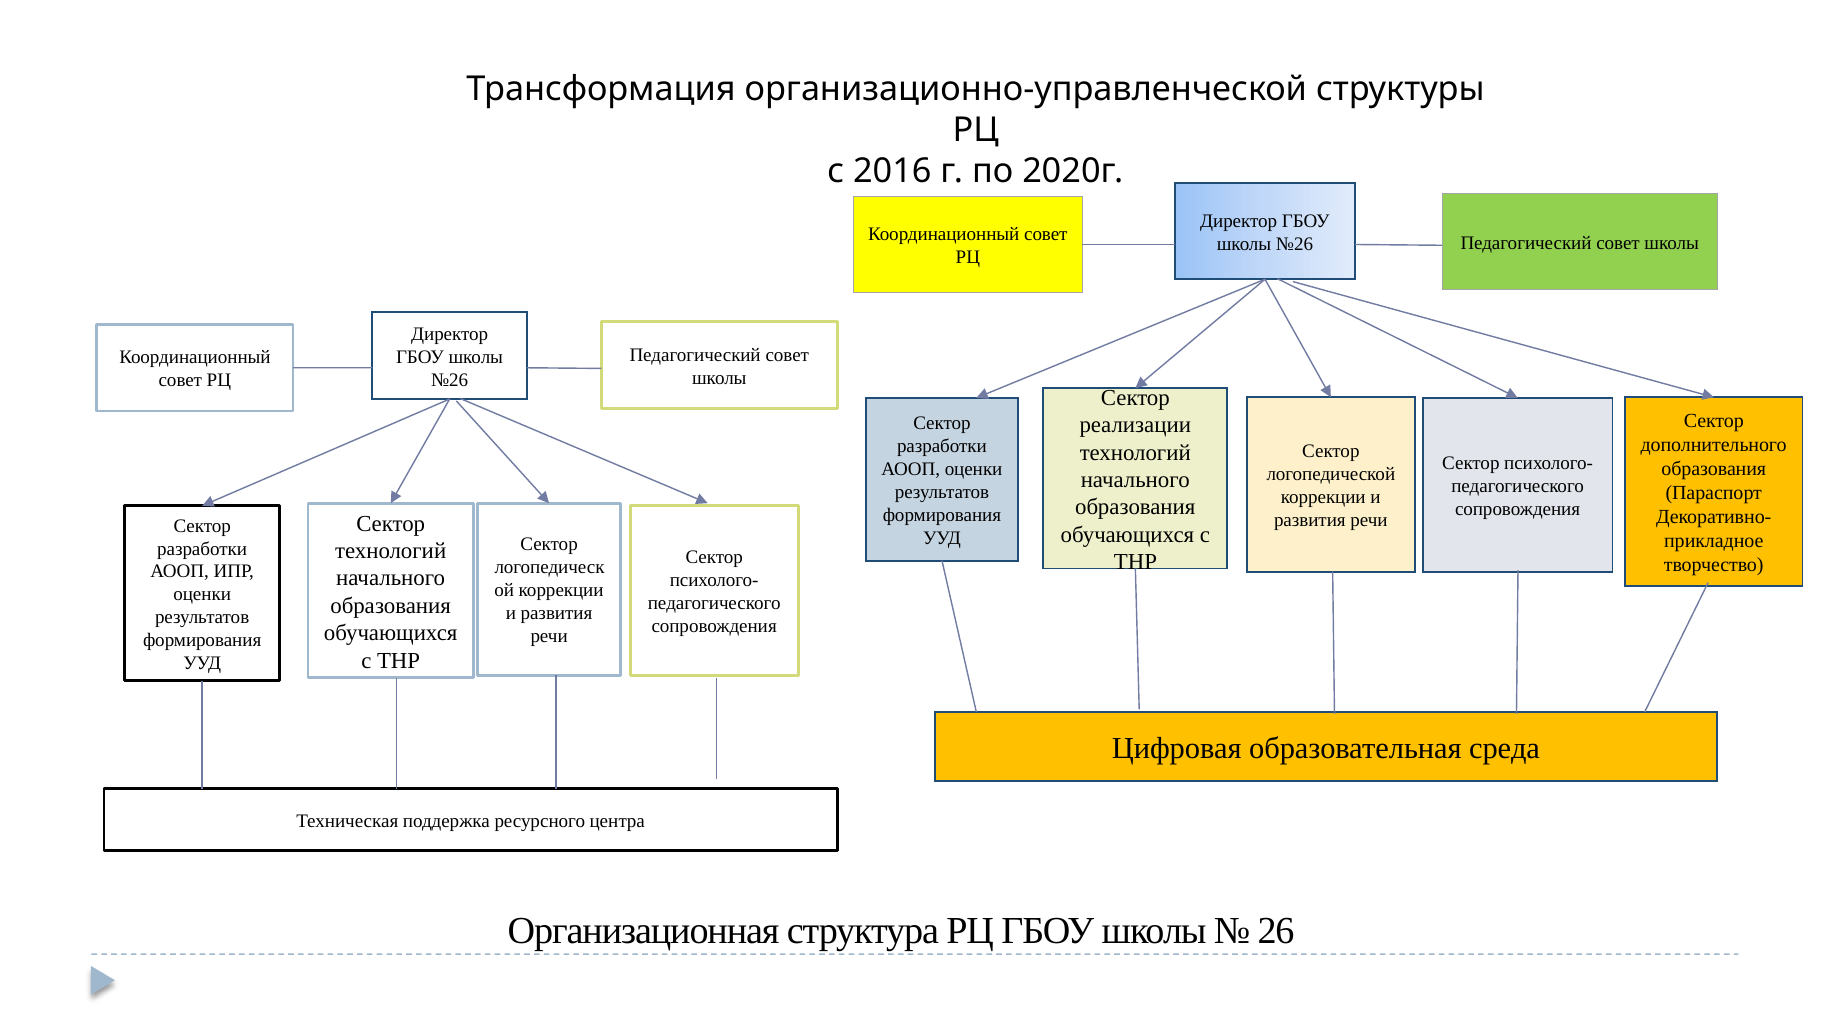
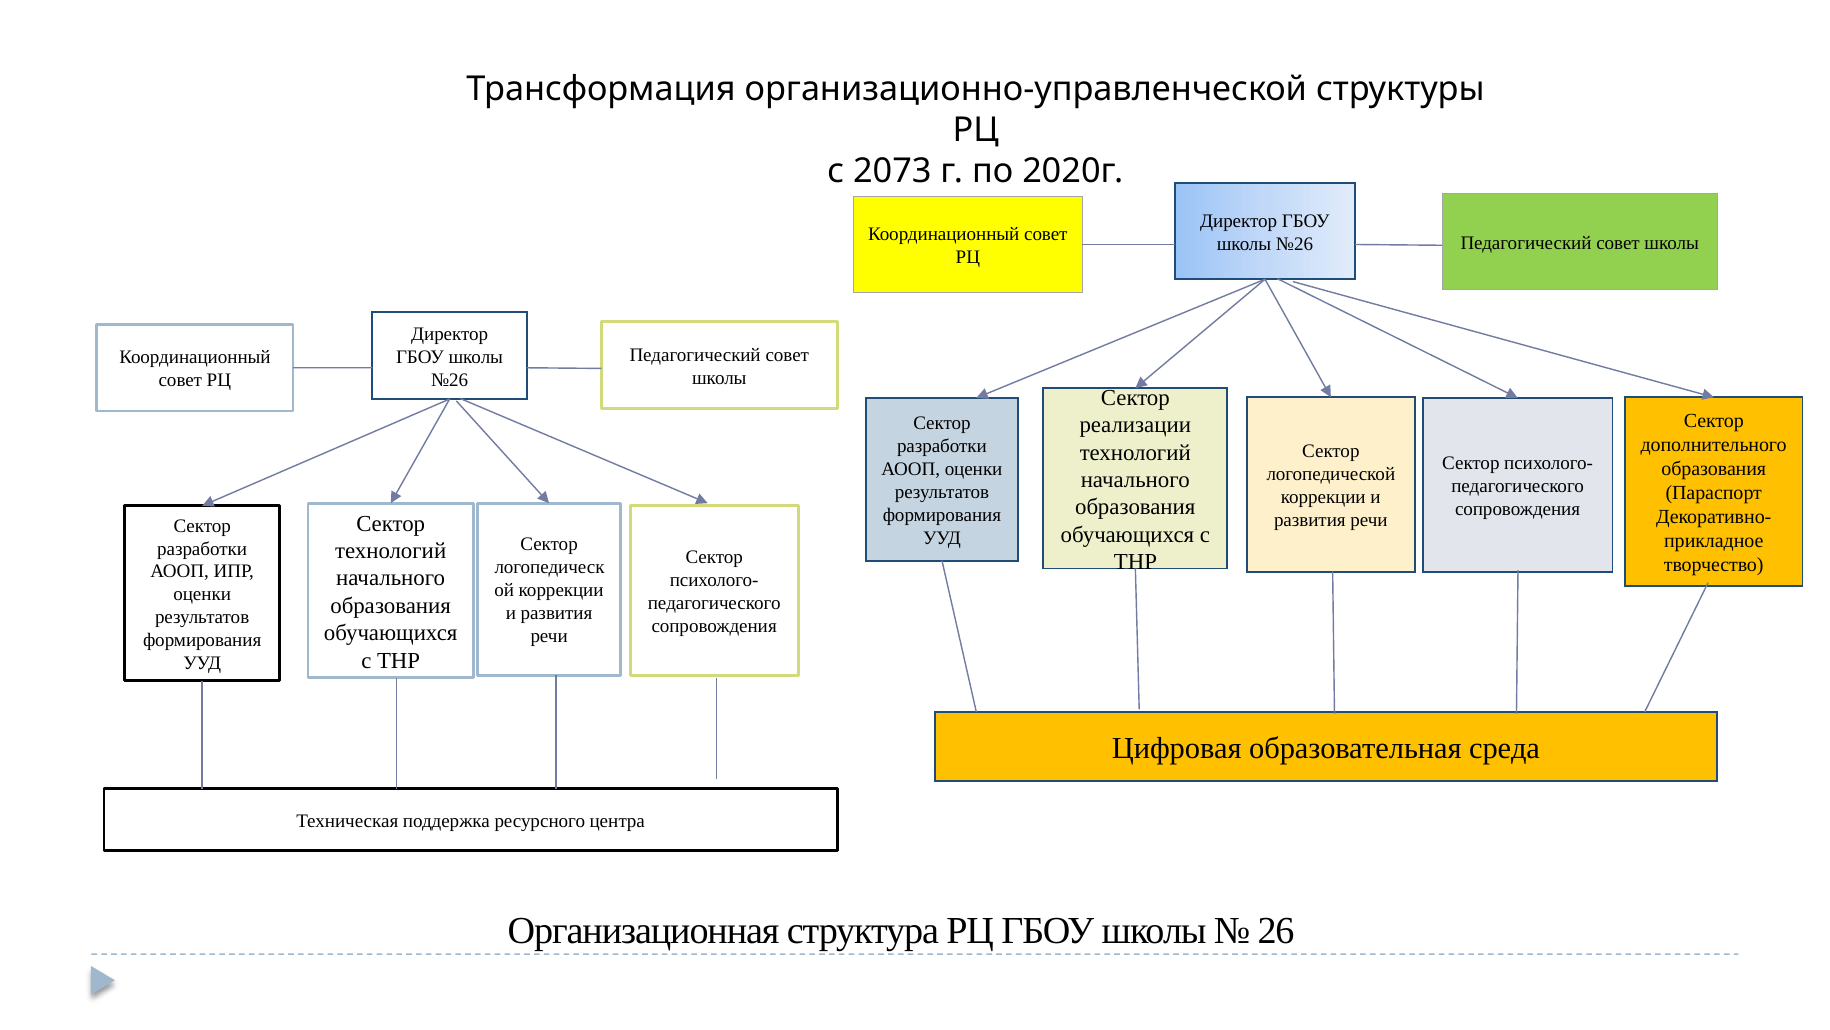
2016: 2016 -> 2073 (892, 171)
